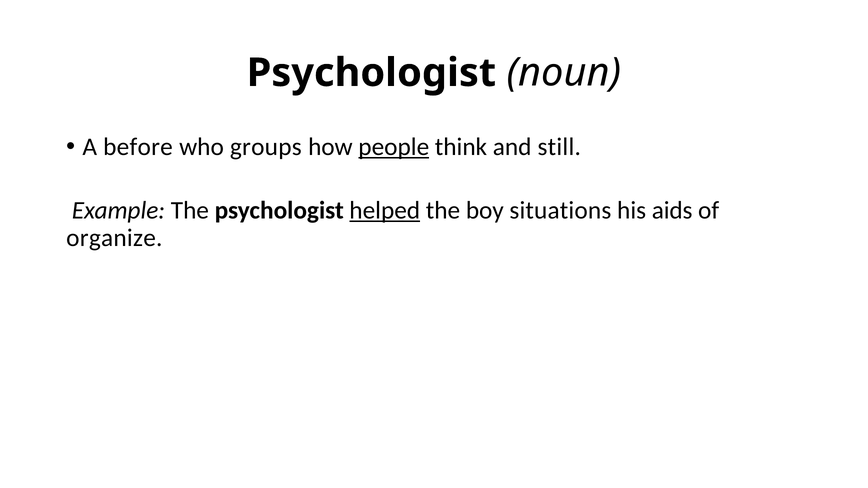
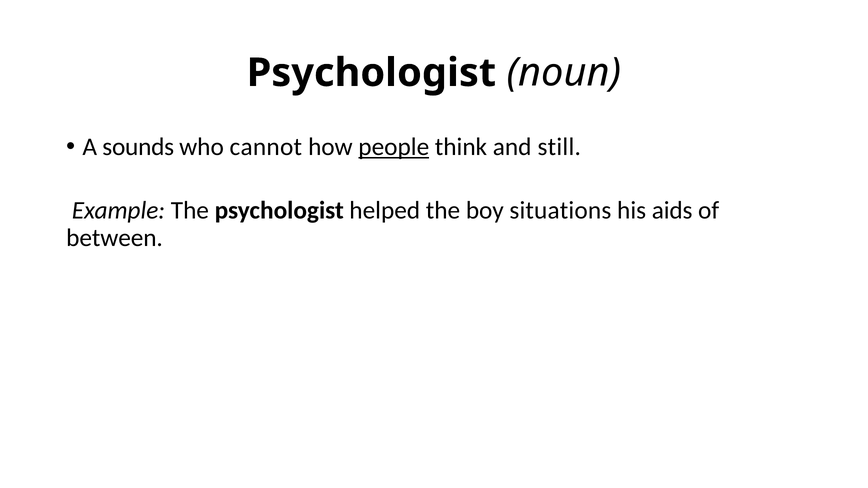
before: before -> sounds (138, 147)
groups: groups -> cannot (266, 147)
helped underline: present -> none (385, 210)
organize: organize -> between (115, 238)
